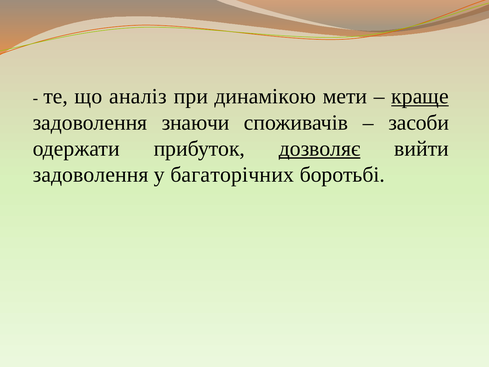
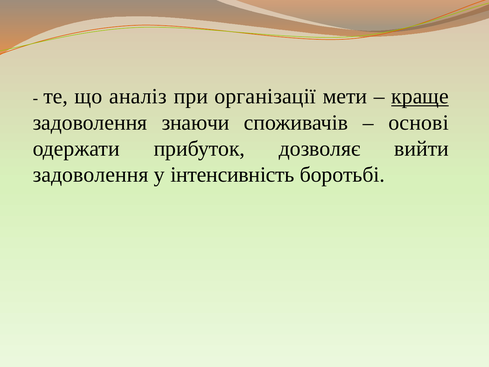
динамікою: динамікою -> організації (265, 96)
засоби: засоби -> основі (419, 122)
дозволяє underline: present -> none (320, 149)
багаторічних: багаторічних -> інтенсивність (232, 175)
